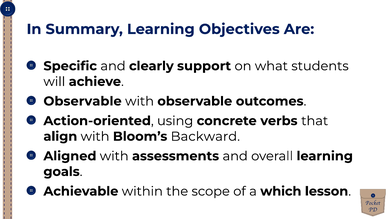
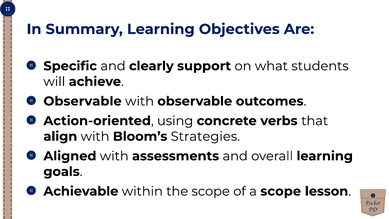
Backward: Backward -> Strategies (205, 136)
a which: which -> scope (281, 191)
